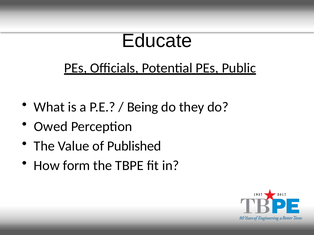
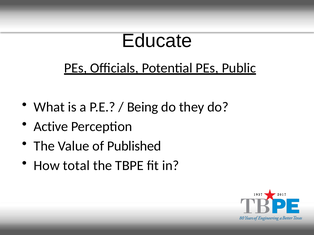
Owed: Owed -> Active (51, 127)
form: form -> total (76, 166)
